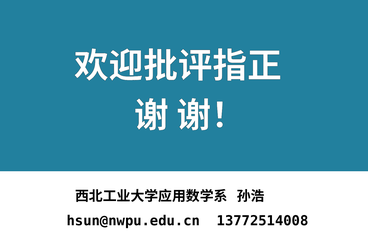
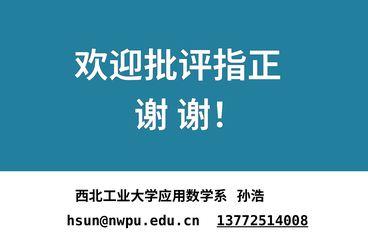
13772514008 underline: none -> present (263, 221)
